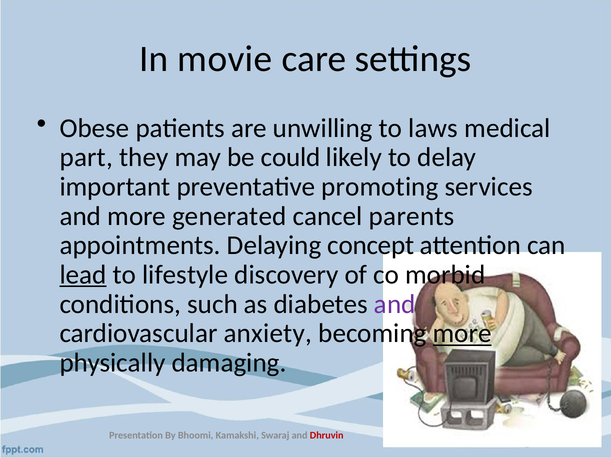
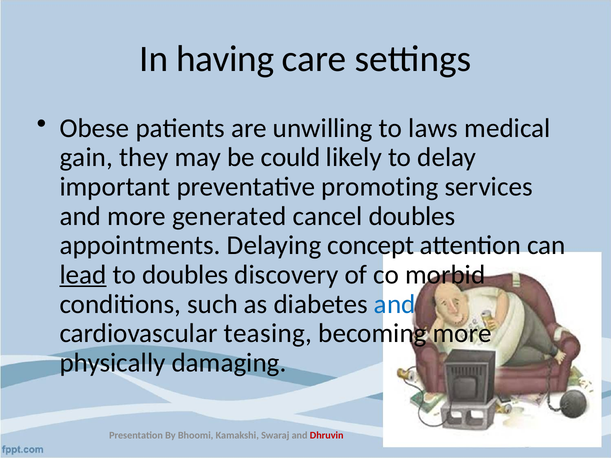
movie: movie -> having (225, 59)
part: part -> gain (86, 158)
cancel parents: parents -> doubles (412, 216)
to lifestyle: lifestyle -> doubles (185, 275)
and colour: purple -> blue (395, 304)
anxiety: anxiety -> teasing (268, 334)
more underline: present -> none (462, 334)
